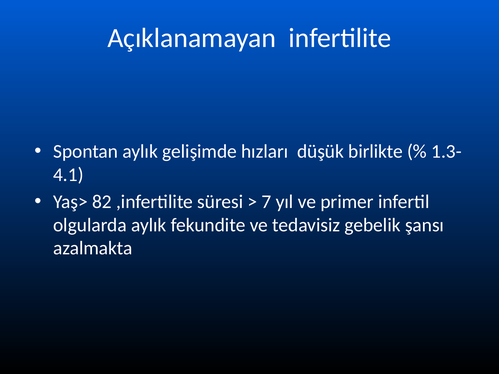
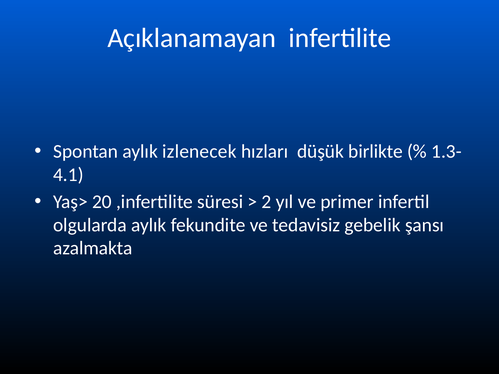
gelişimde: gelişimde -> izlenecek (199, 152)
82: 82 -> 20 (102, 202)
7: 7 -> 2 (267, 202)
